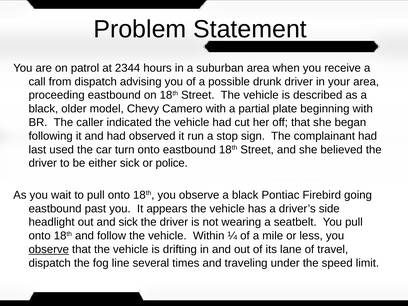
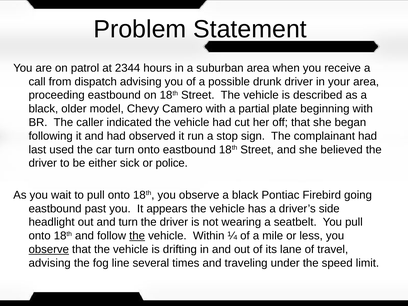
and sick: sick -> turn (128, 222)
the underline: none -> present (137, 236)
dispatch: dispatch -> advising (50, 263)
